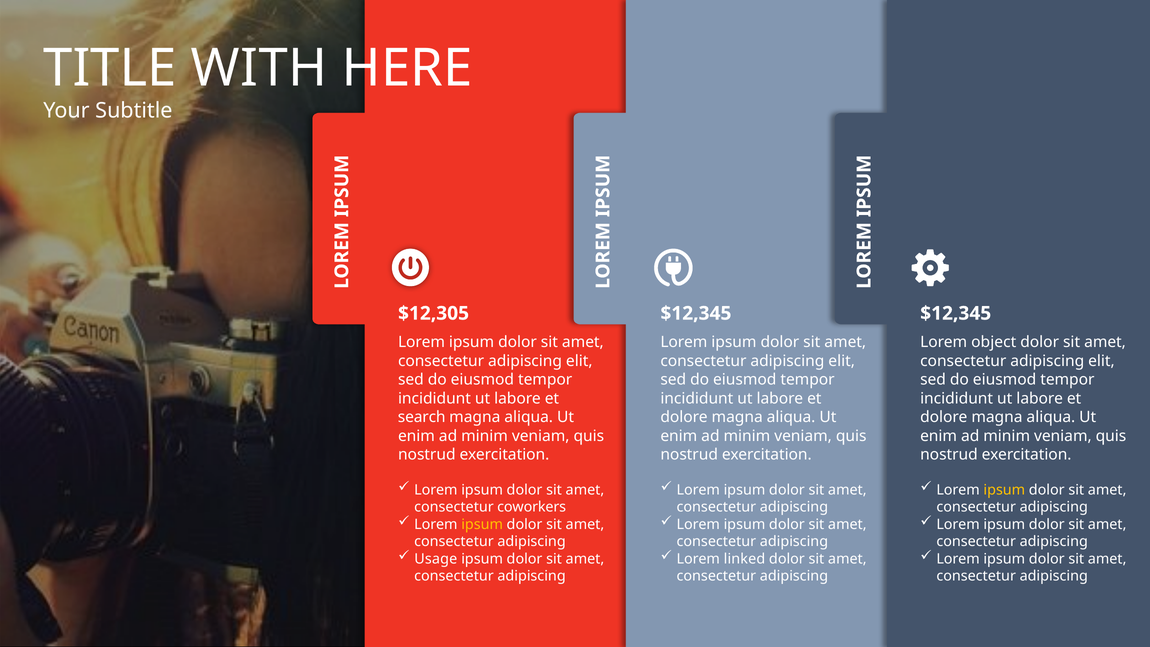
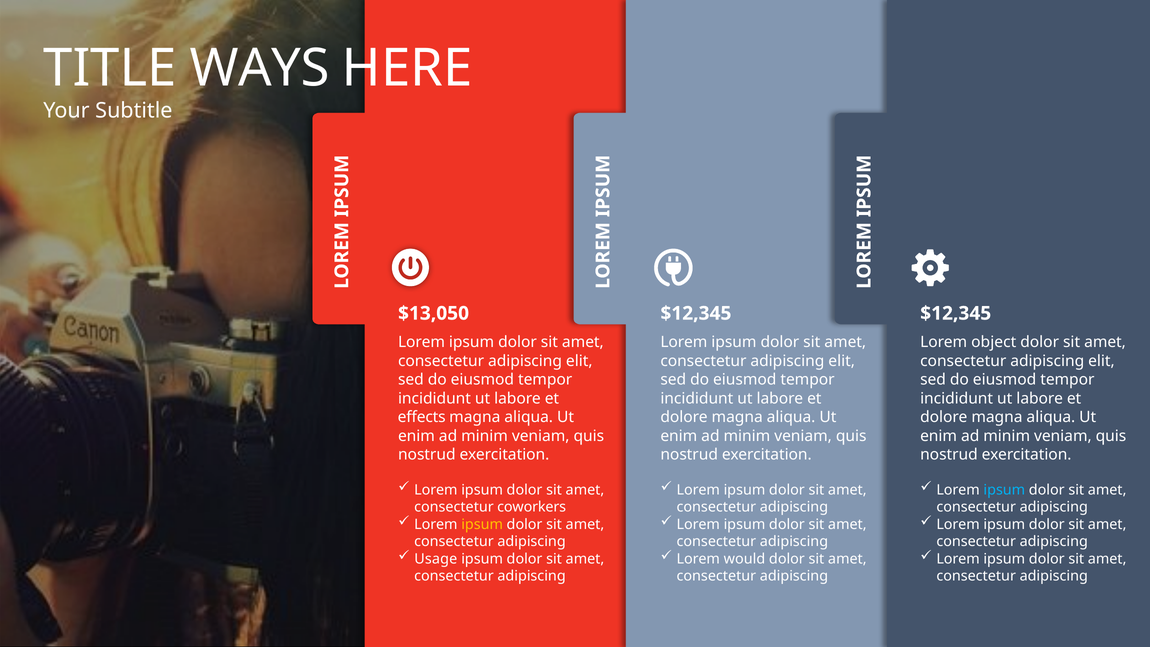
WITH: WITH -> WAYS (260, 68)
$12,305: $12,305 -> $13,050 (434, 313)
search: search -> effects (422, 417)
ipsum colour: yellow -> light blue (1004, 490)
linked: linked -> would (744, 559)
